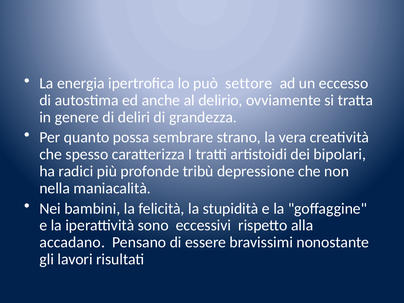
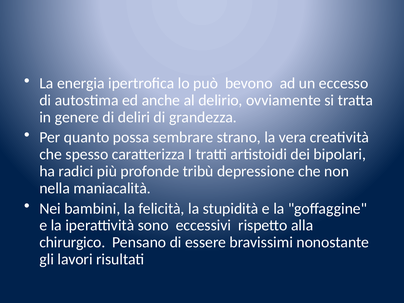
settore: settore -> bevono (249, 83)
accadano: accadano -> chirurgico (72, 242)
